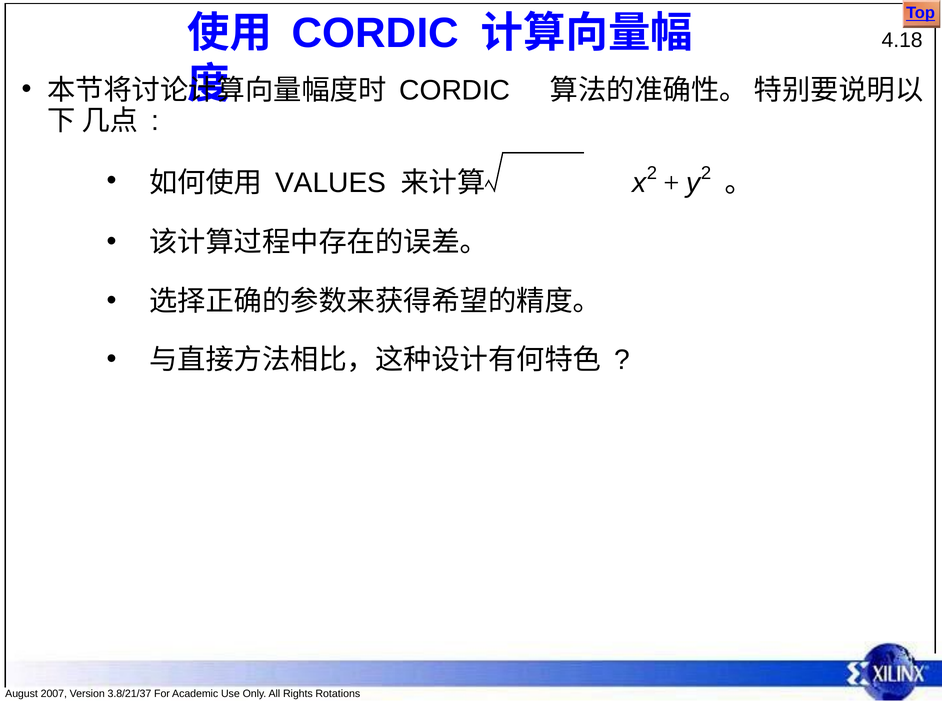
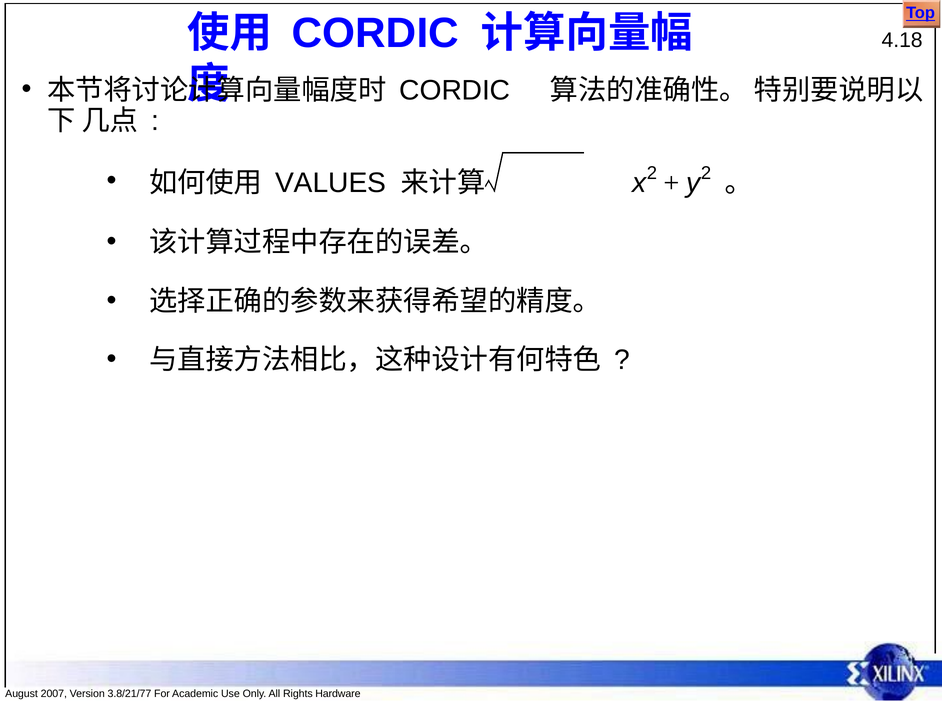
3.8/21/37: 3.8/21/37 -> 3.8/21/77 (129, 694)
Rotations: Rotations -> Hardware (338, 694)
